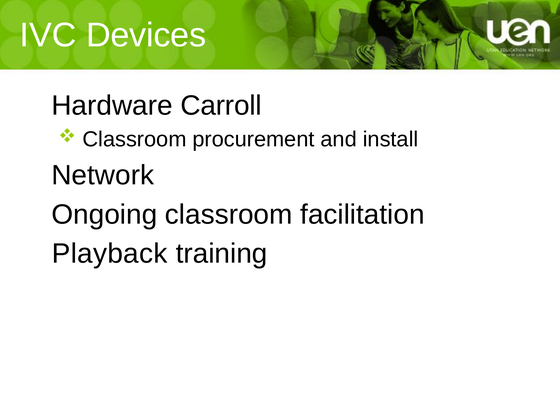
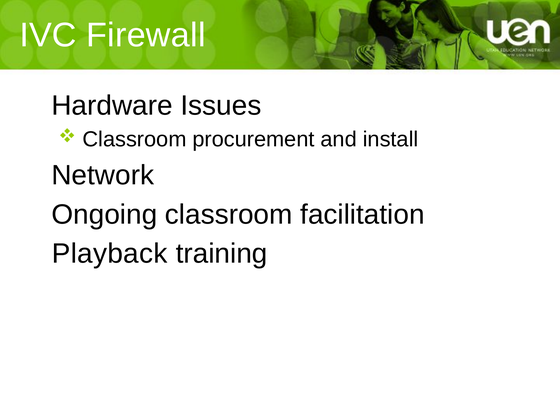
Devices: Devices -> Firewall (146, 35)
Carroll: Carroll -> Issues (221, 106)
